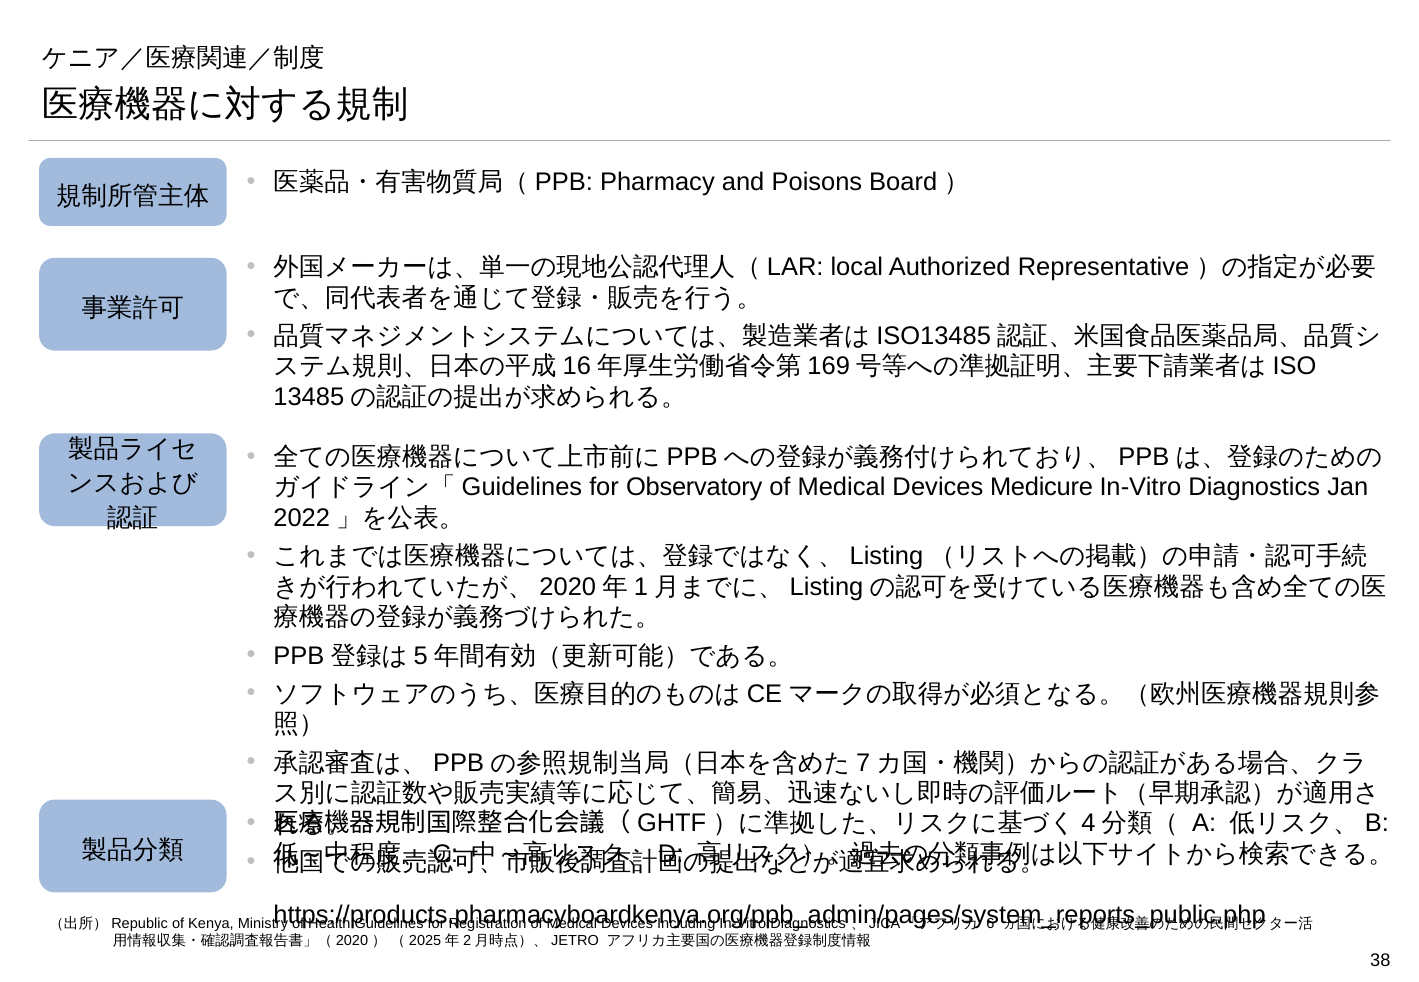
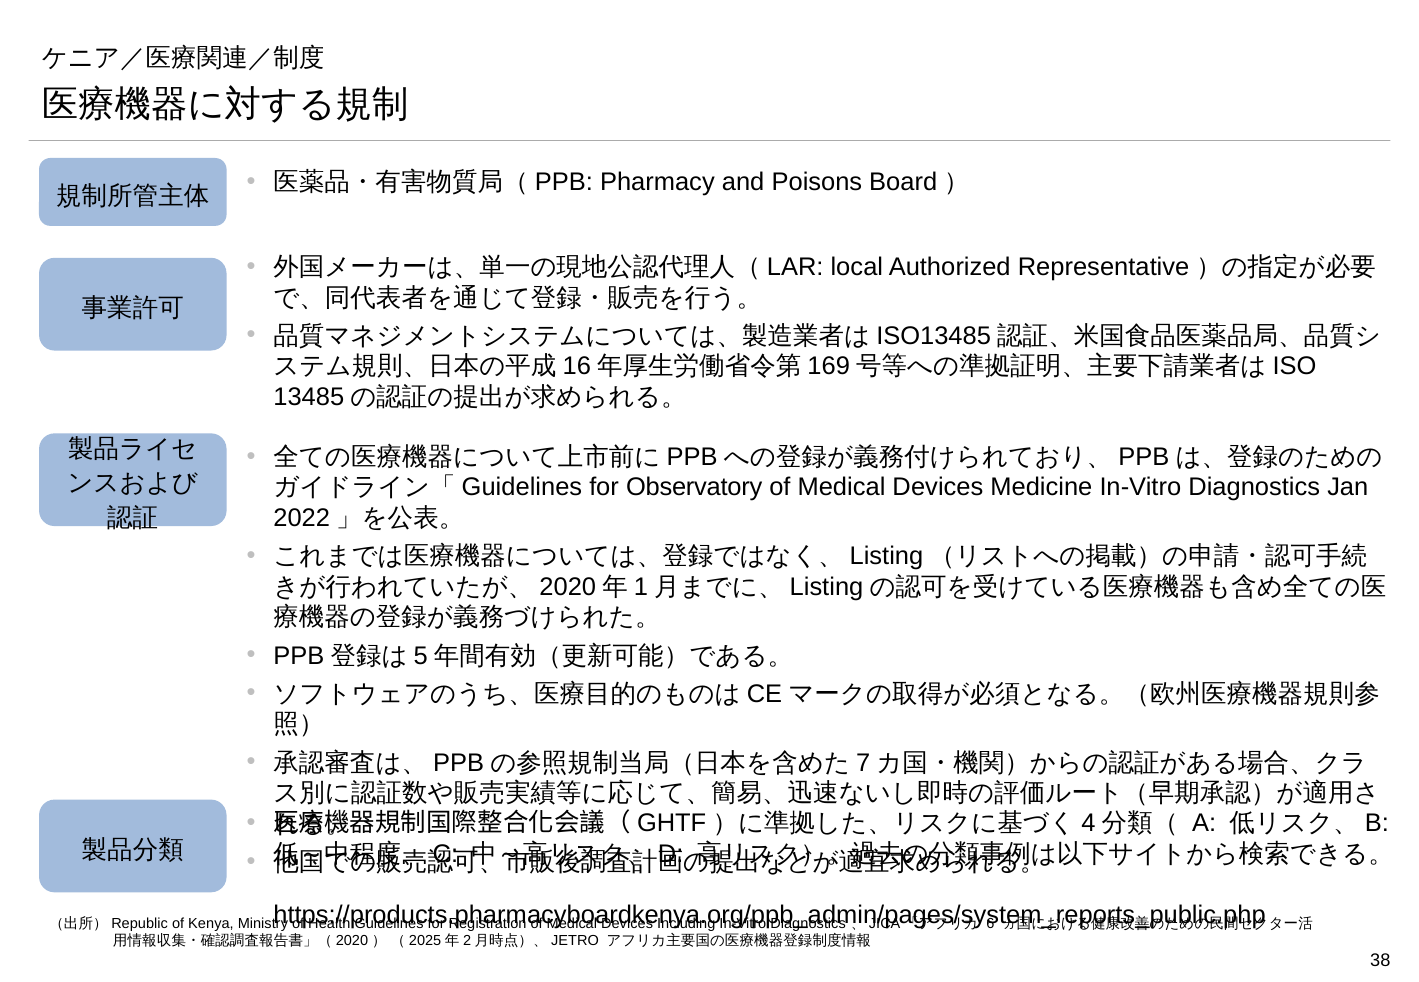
Medicure: Medicure -> Medicine (1041, 488)
